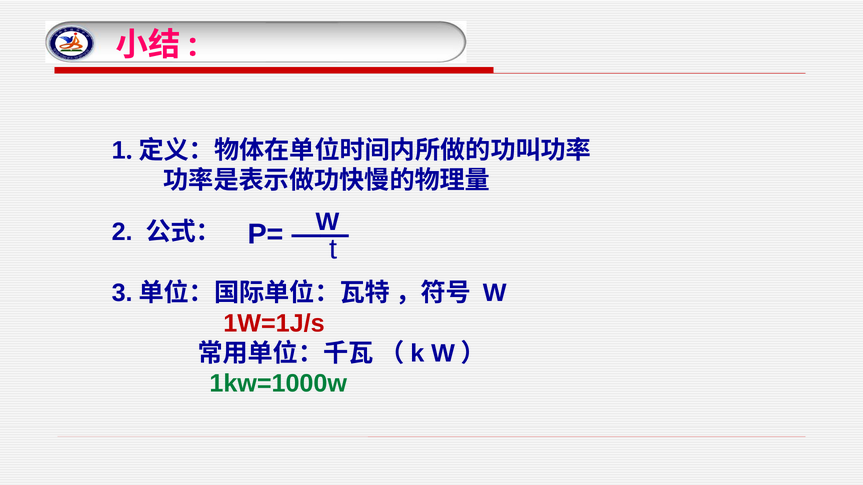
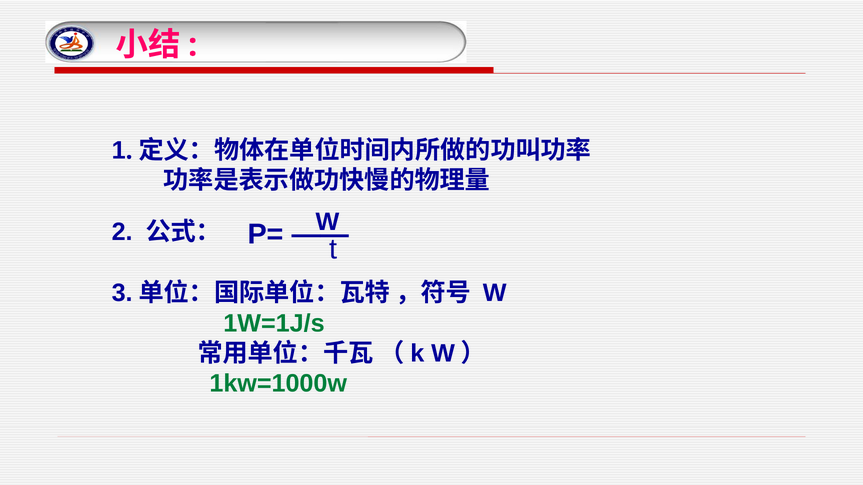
1W=1J/s colour: red -> green (274, 324)
